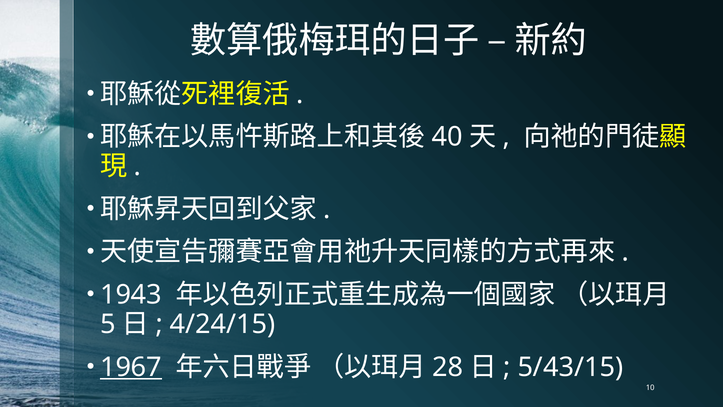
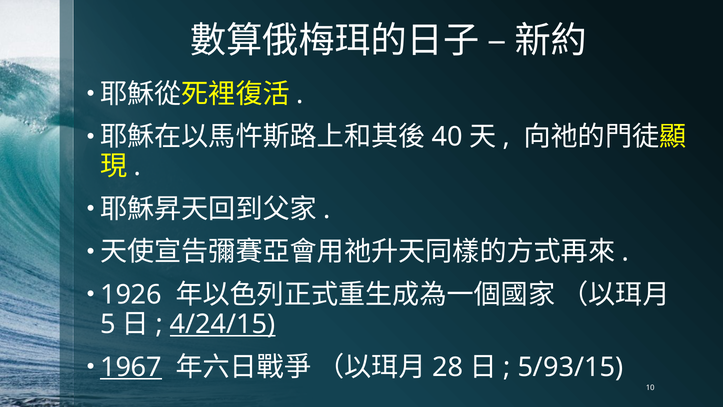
1943: 1943 -> 1926 (131, 295)
4/24/15 underline: none -> present (223, 324)
5/43/15: 5/43/15 -> 5/93/15 (570, 367)
